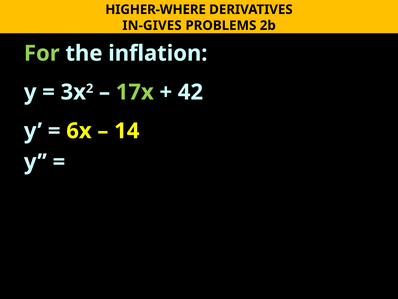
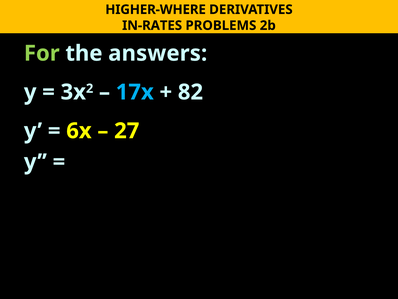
IN-GIVES: IN-GIVES -> IN-RATES (152, 25)
inflation: inflation -> answers (158, 53)
17x colour: light green -> light blue (135, 92)
42: 42 -> 82 (190, 92)
14: 14 -> 27 (127, 131)
